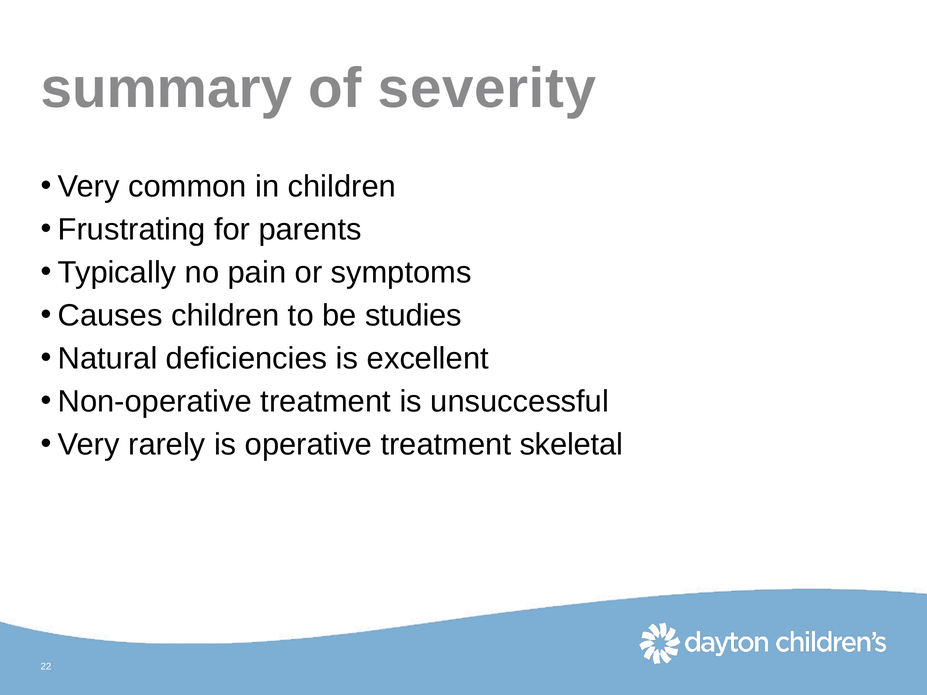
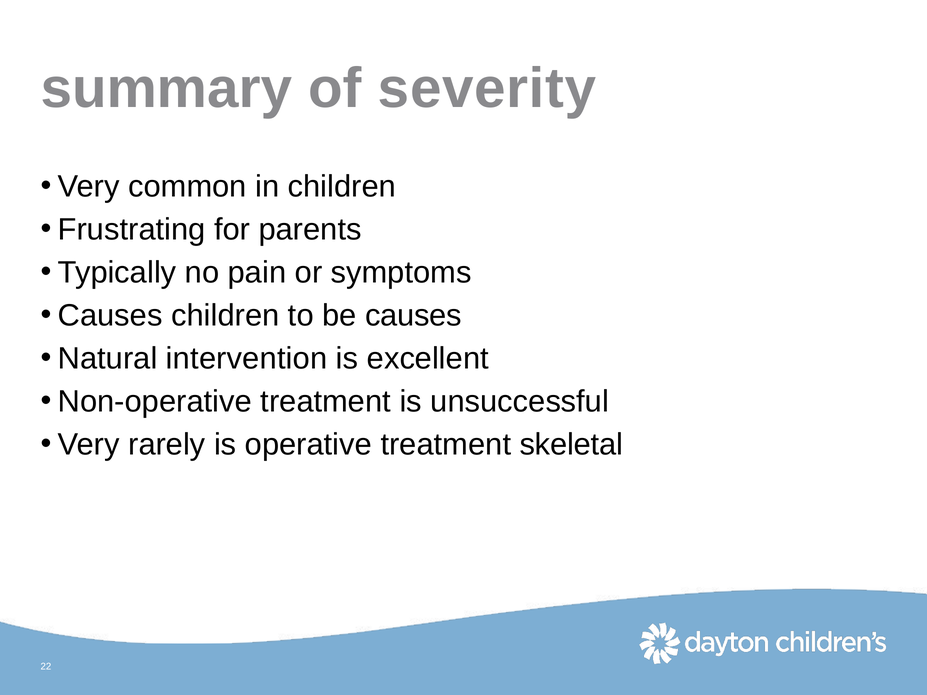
be studies: studies -> causes (413, 316)
deficiencies: deficiencies -> intervention (247, 359)
